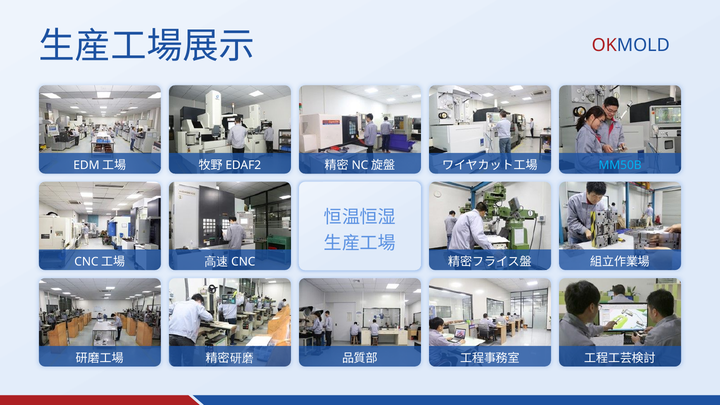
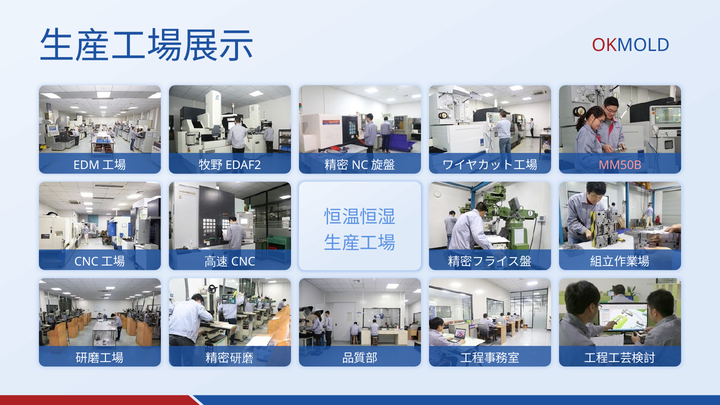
MM50B colour: light blue -> pink (620, 165)
